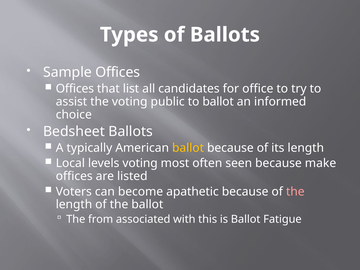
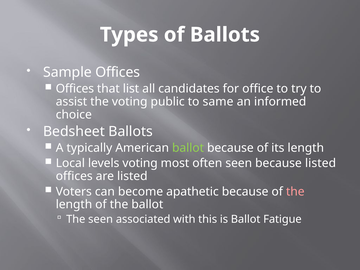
to ballot: ballot -> same (218, 102)
ballot colour: yellow -> light green (188, 148)
because make: make -> listed (321, 163)
The from: from -> seen (101, 219)
